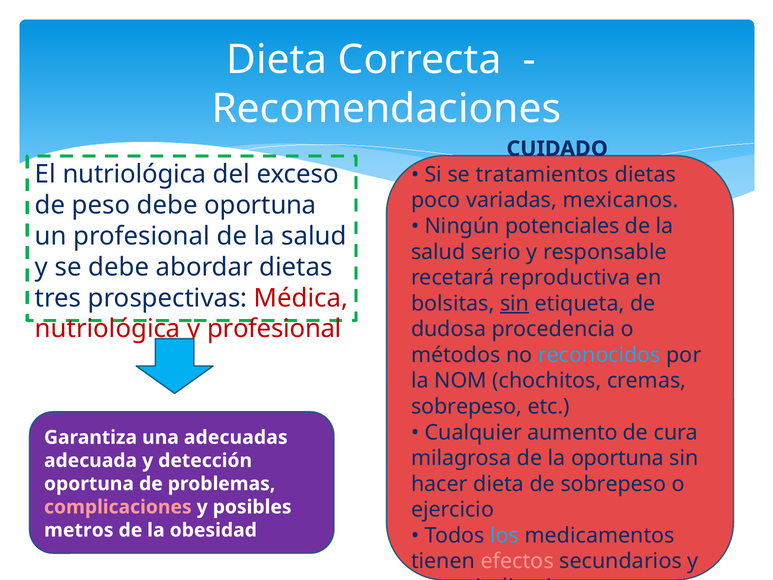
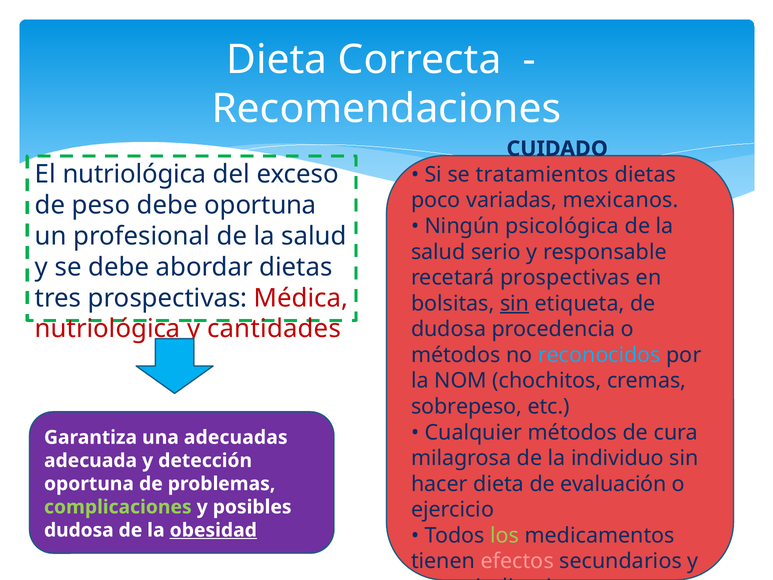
Ningún potenciales: potenciales -> psicológica (562, 226)
recetará reproductiva: reproductiva -> prospectivas (565, 278)
profesional: profesional -> cantidades (274, 329)
Cualquier aumento: aumento -> métodos (572, 432)
la oportuna: oportuna -> individuo (617, 458)
de sobrepeso: sobrepeso -> evaluación (613, 484)
complicaciones colour: pink -> light green (118, 507)
metros: metros -> dudosa (79, 530)
obesidad underline: none -> present (213, 530)
los colour: light blue -> light green (505, 535)
